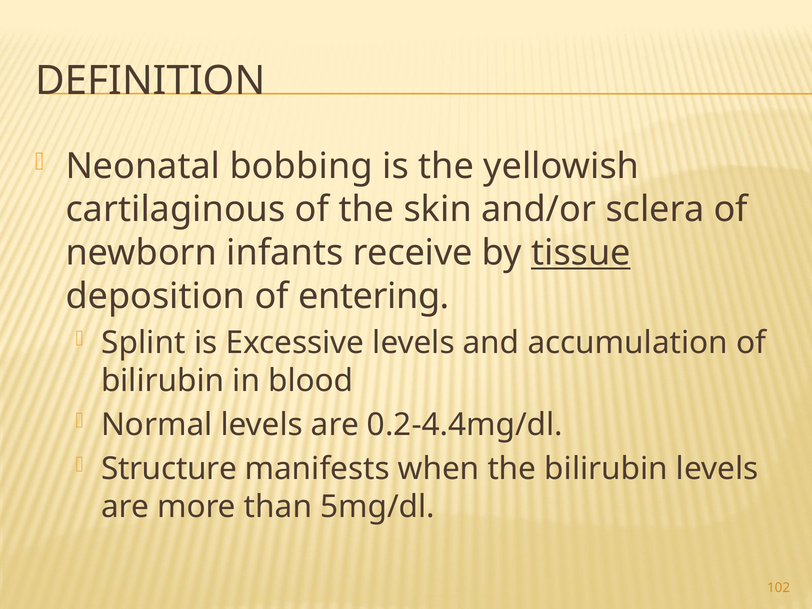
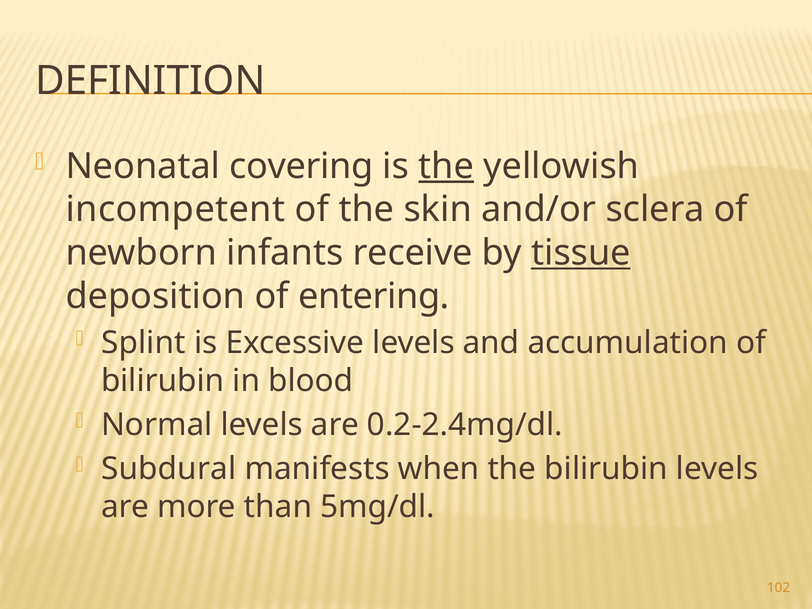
bobbing: bobbing -> covering (301, 166)
the underline: none -> present (446, 166)
cartilaginous: cartilaginous -> incompetent (175, 210)
0.2-4.4mg/dl: 0.2-4.4mg/dl -> 0.2-2.4mg/dl (465, 425)
Structure: Structure -> Subdural (169, 469)
